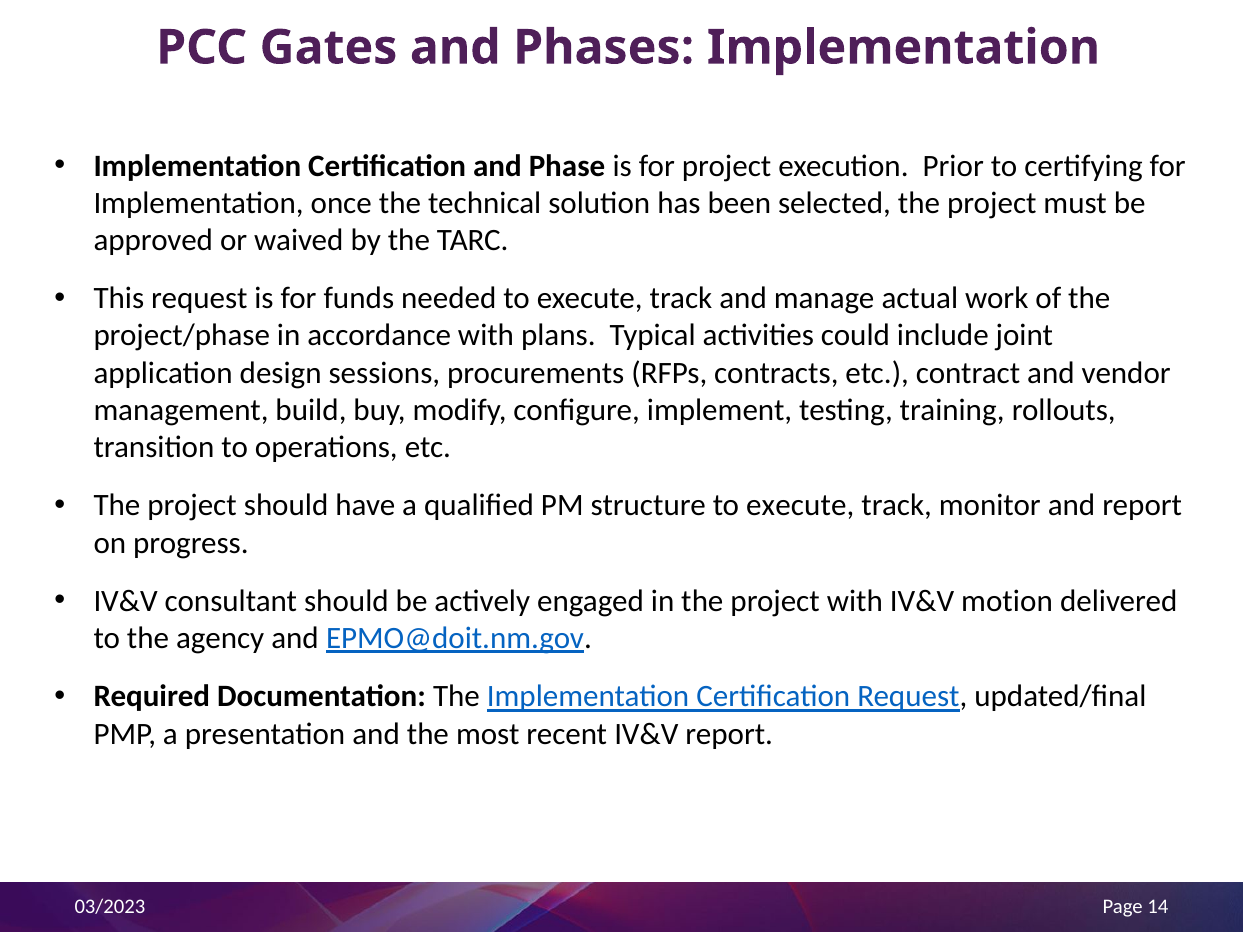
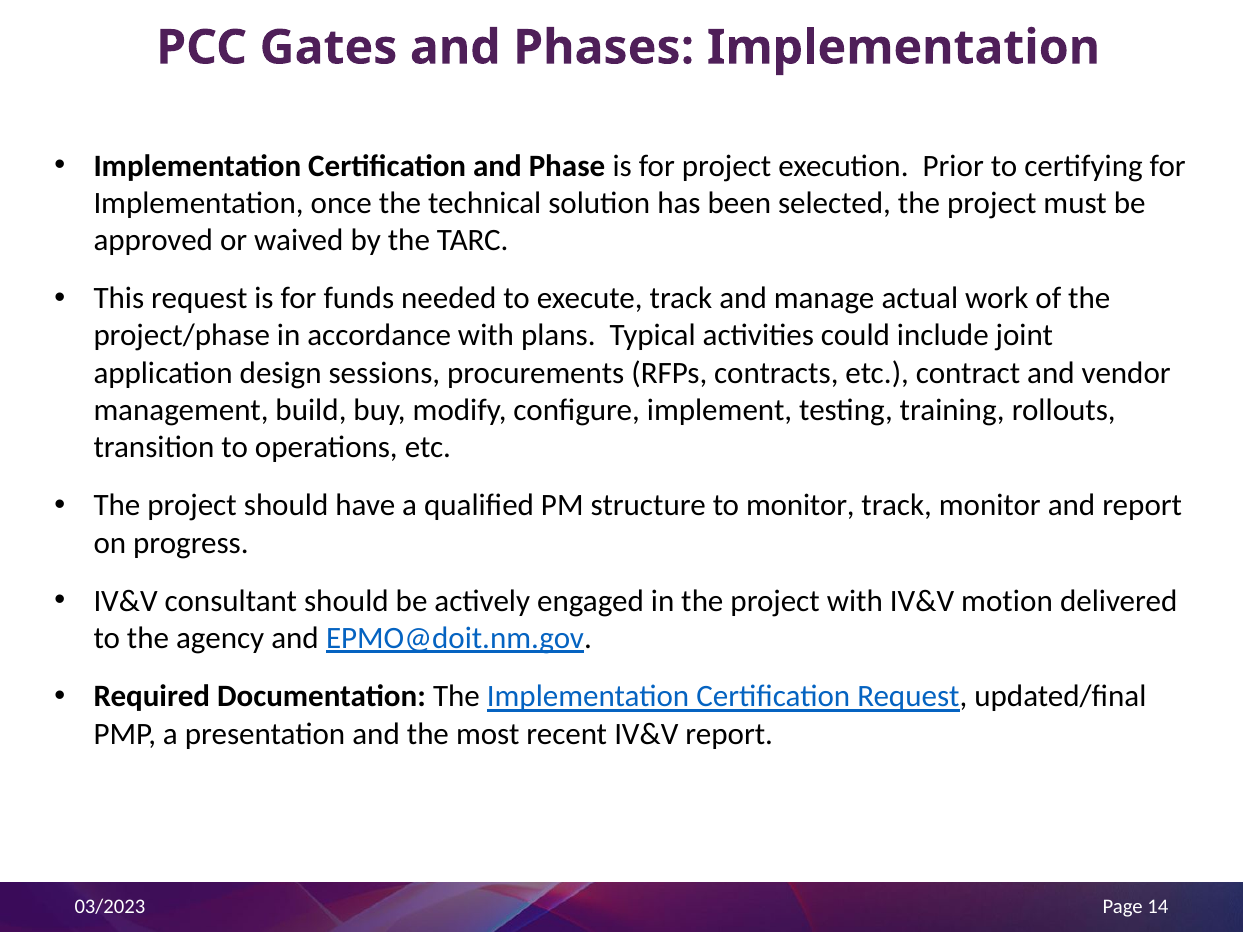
structure to execute: execute -> monitor (800, 506)
